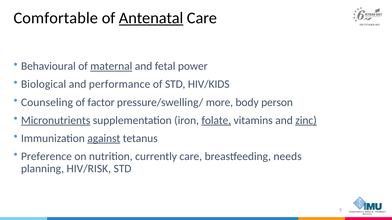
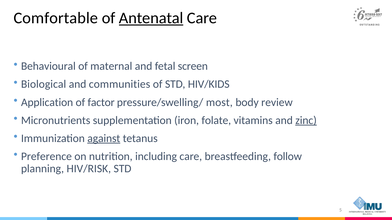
maternal underline: present -> none (111, 66)
power: power -> screen (193, 66)
performance: performance -> communities (120, 84)
Counseling: Counseling -> Application (47, 102)
more: more -> most (219, 102)
person: person -> review (277, 102)
Micronutrients underline: present -> none (56, 121)
folate underline: present -> none (216, 121)
currently: currently -> including (156, 157)
needs: needs -> follow (288, 157)
